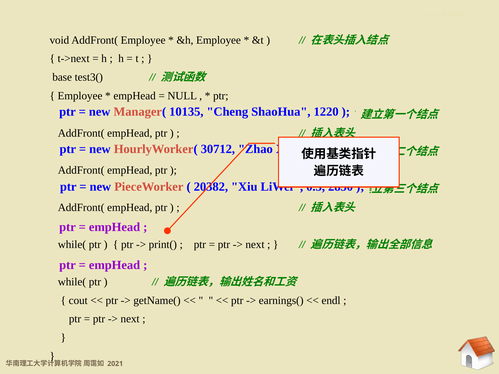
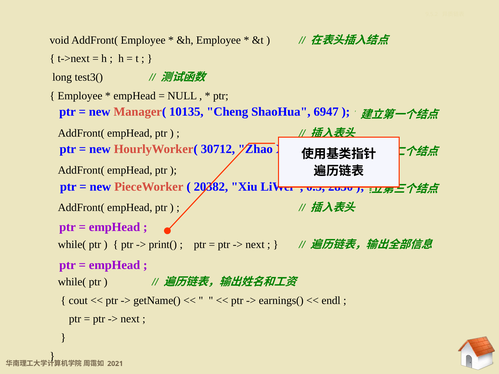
base: base -> long (62, 77)
1220: 1220 -> 6947 (326, 112)
